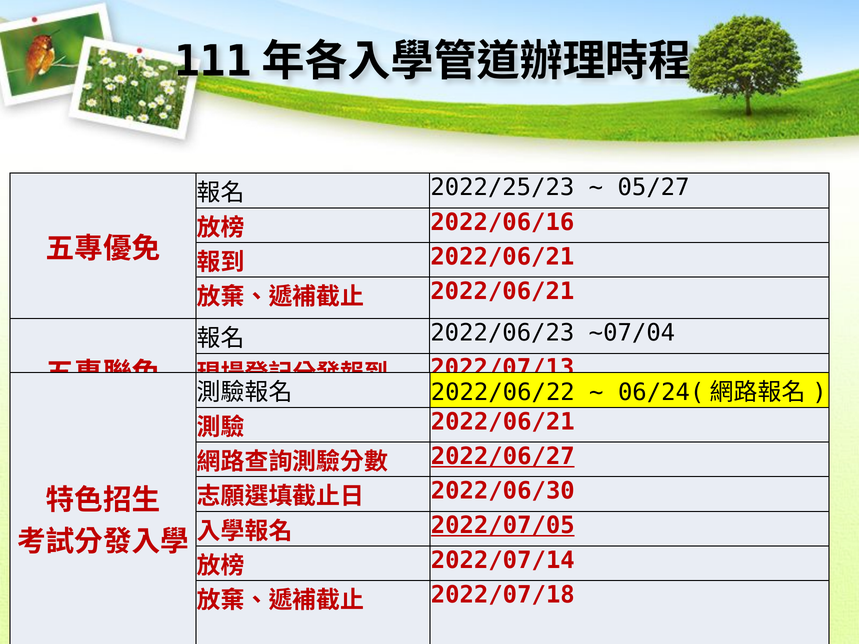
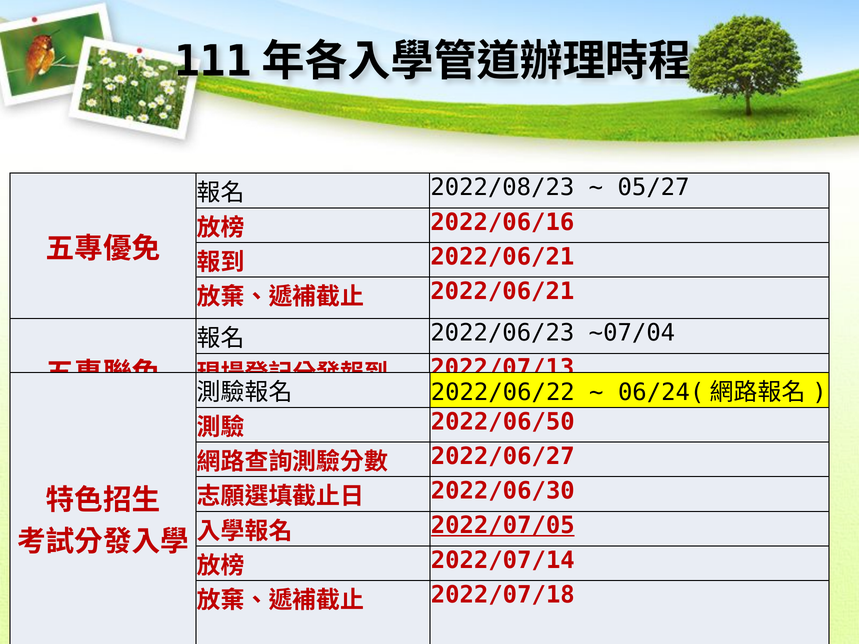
2022/25/23: 2022/25/23 -> 2022/08/23 (502, 188)
2022/06/21: 2022/06/21 -> 2022/06/50 (503, 422)
2022/06/27 underline: present -> none (503, 456)
